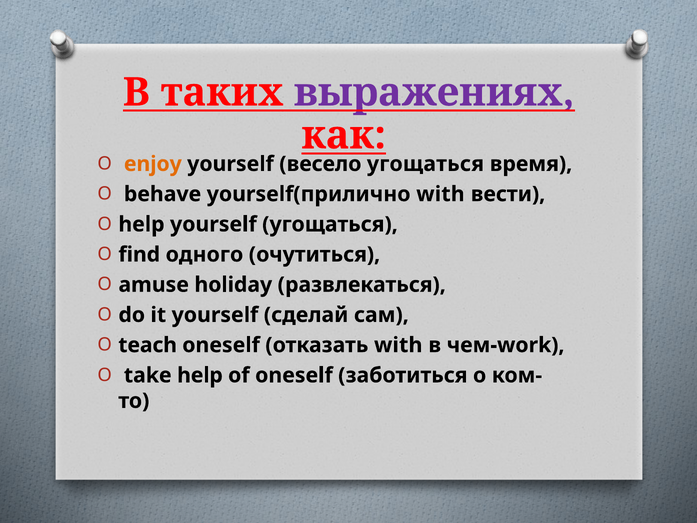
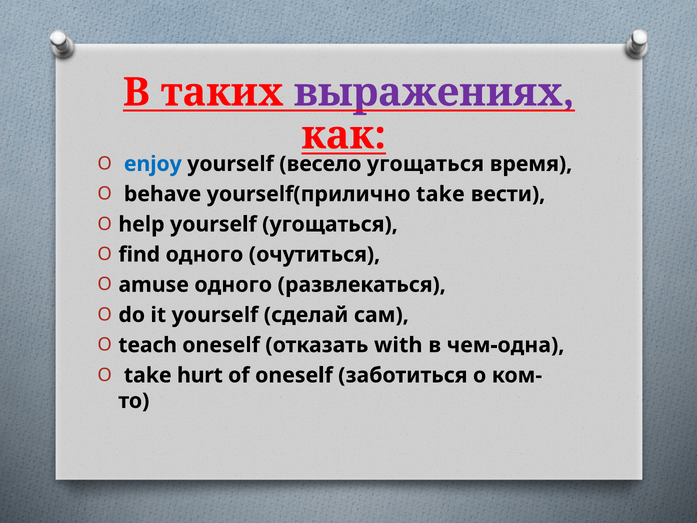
enjoy colour: orange -> blue (153, 164)
yourself(прилично with: with -> take (440, 194)
amuse holiday: holiday -> одного (233, 285)
чем-work: чем-work -> чем-одна (506, 345)
take help: help -> hurt (200, 375)
